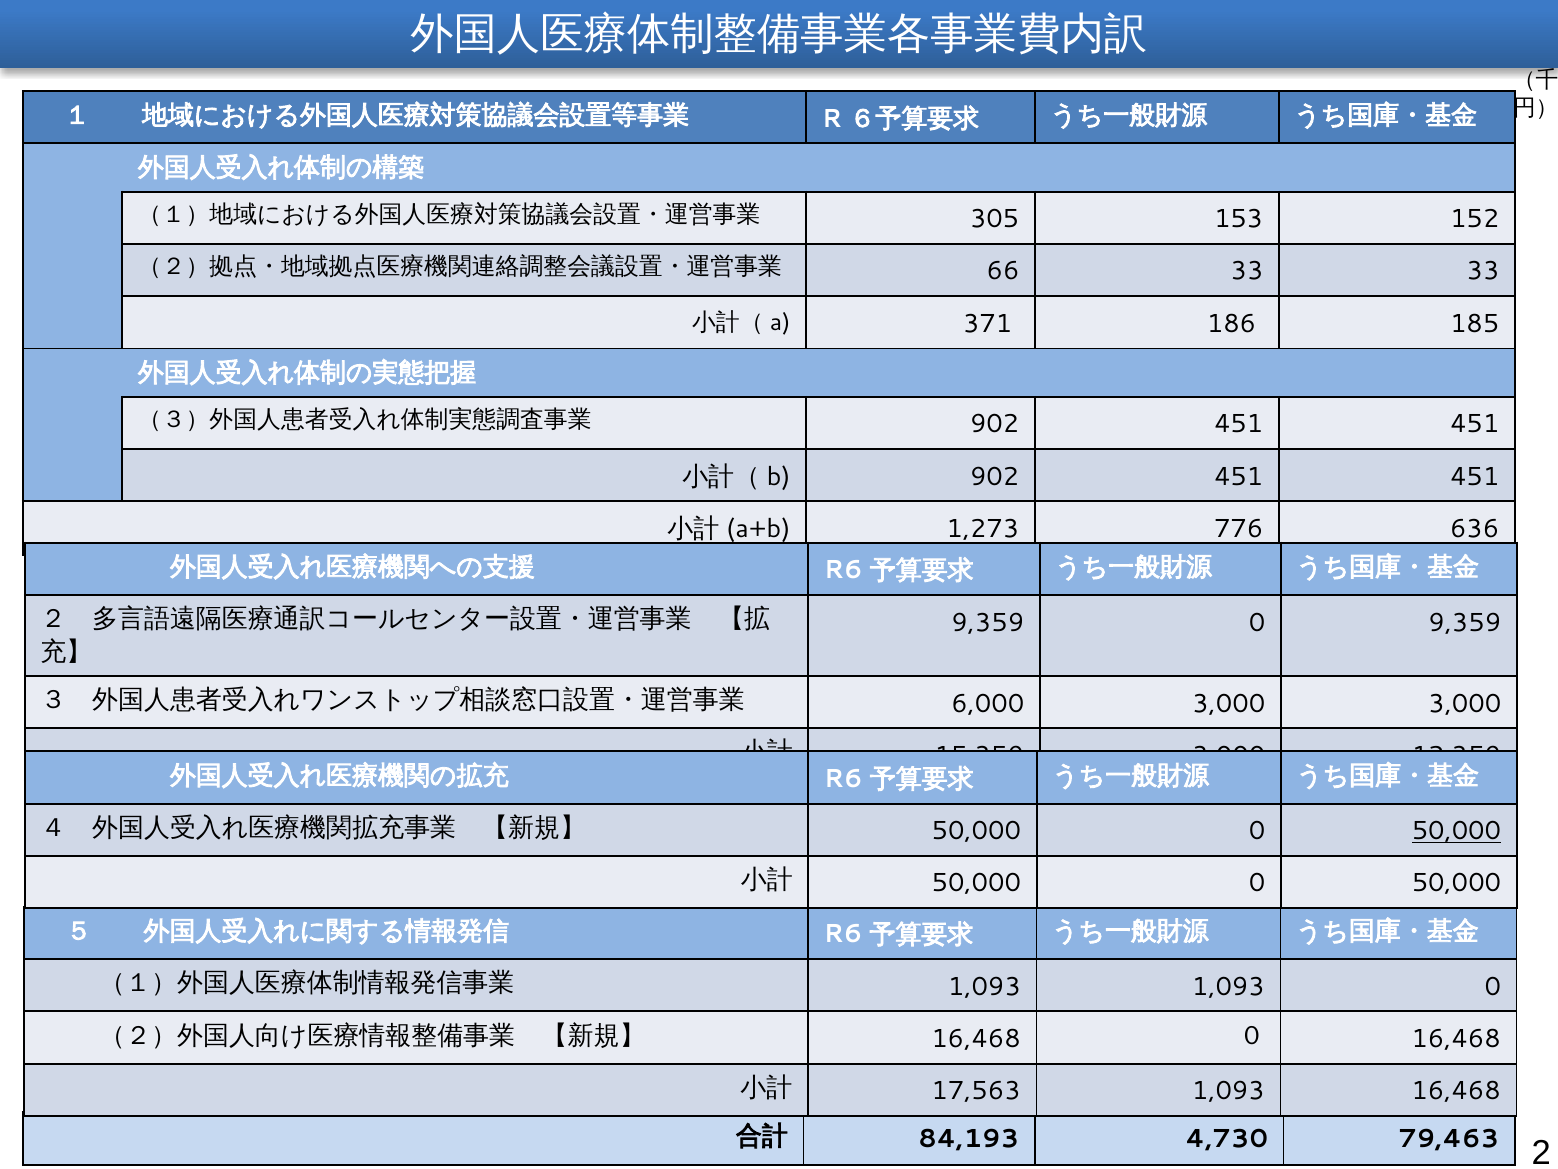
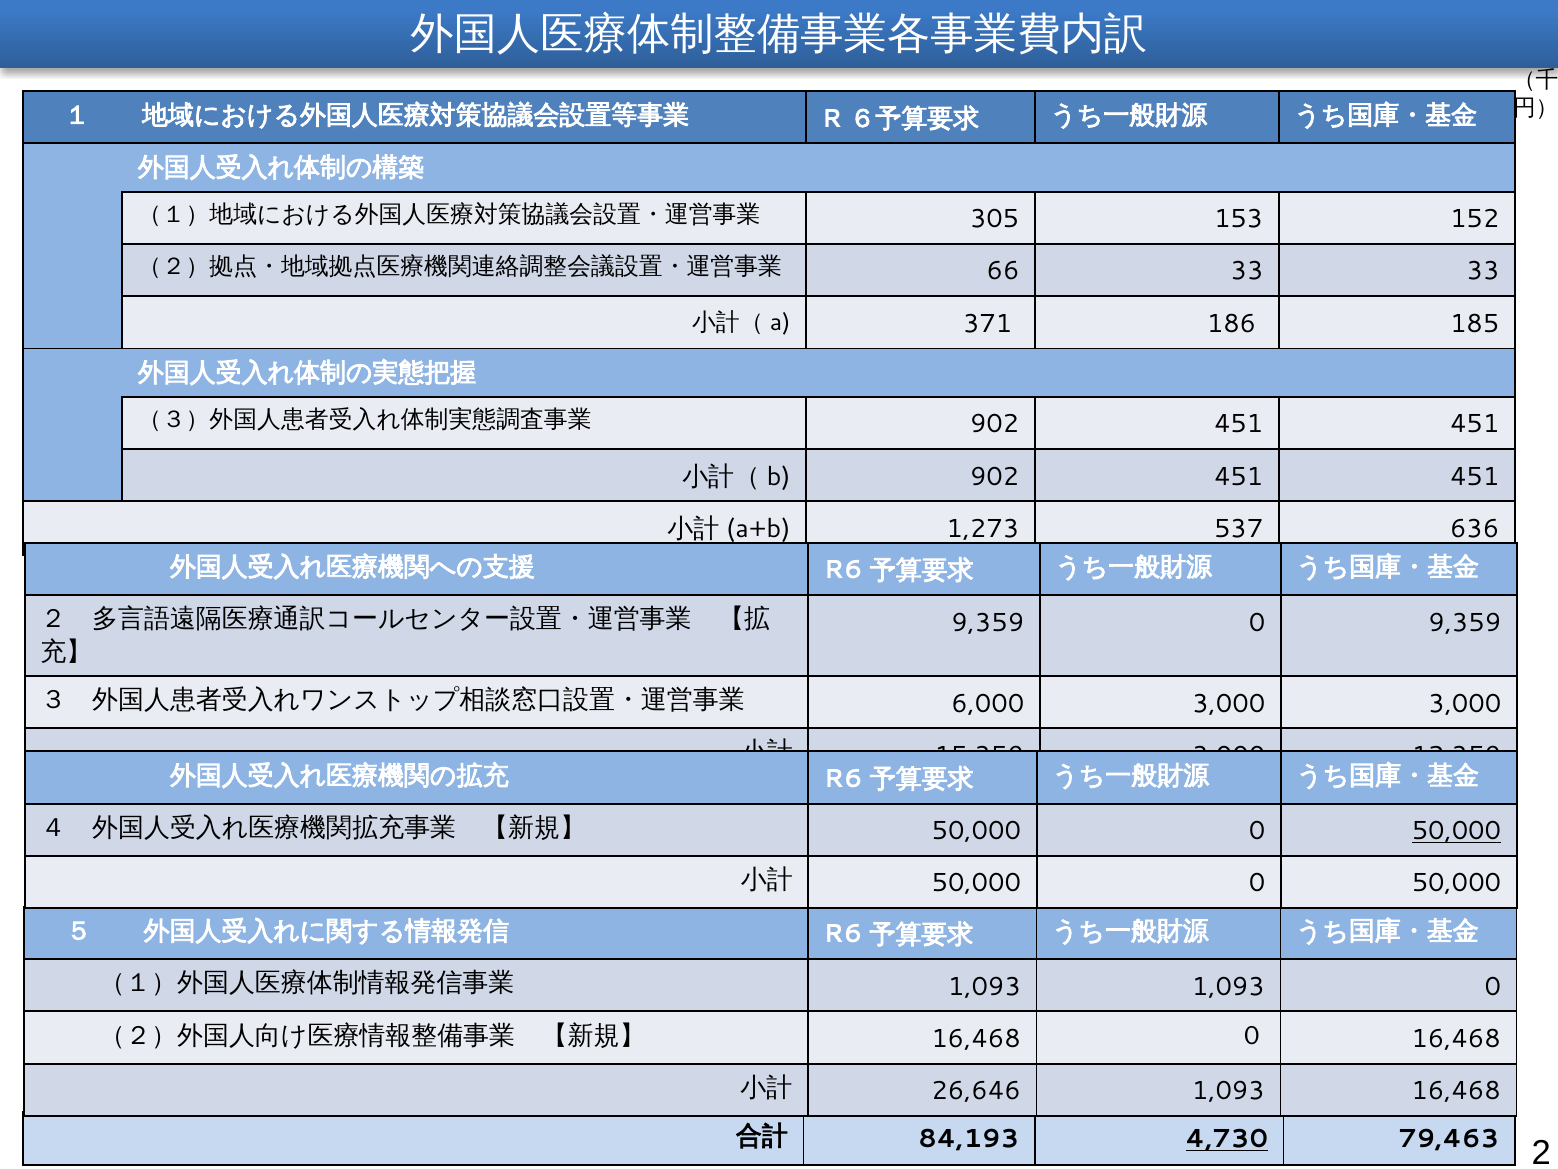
776: 776 -> 537 (1239, 529)
17,563: 17,563 -> 26,646 (976, 1091)
4,730 underline: none -> present (1227, 1139)
